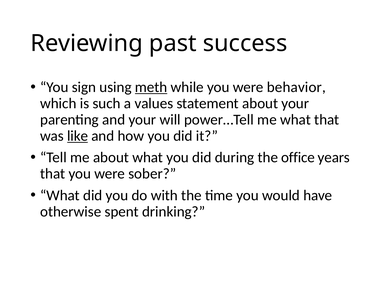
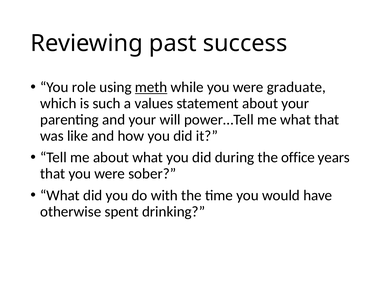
sign: sign -> role (84, 87)
behavior: behavior -> graduate (296, 87)
like underline: present -> none (78, 136)
